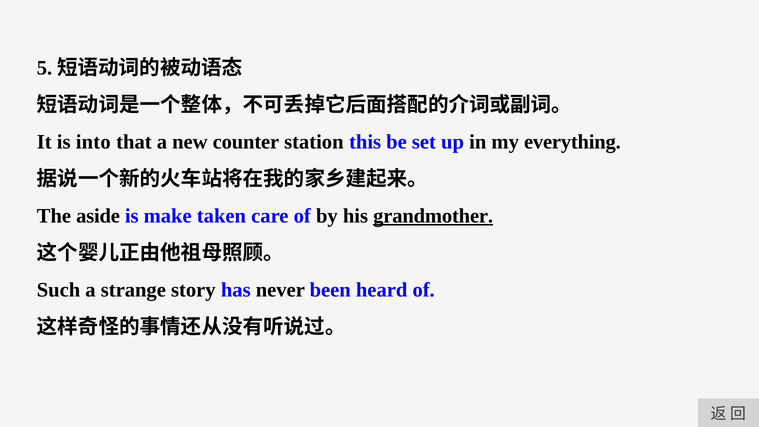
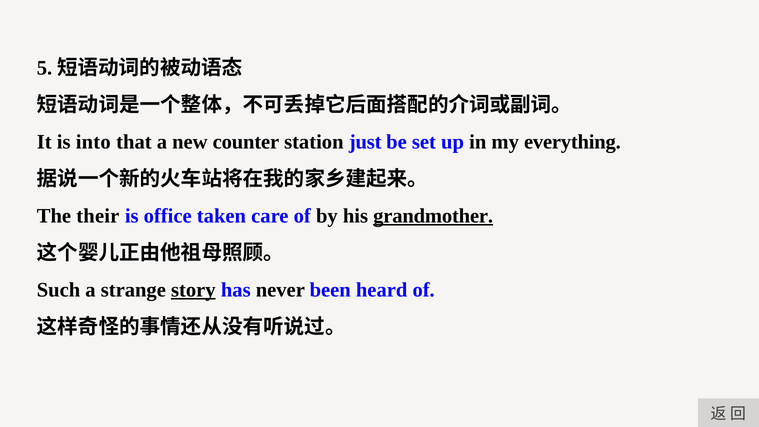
this: this -> just (365, 142)
aside: aside -> their (98, 216)
make: make -> office (168, 216)
story underline: none -> present (193, 290)
